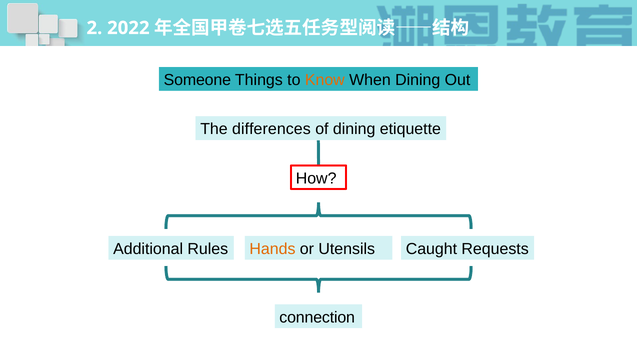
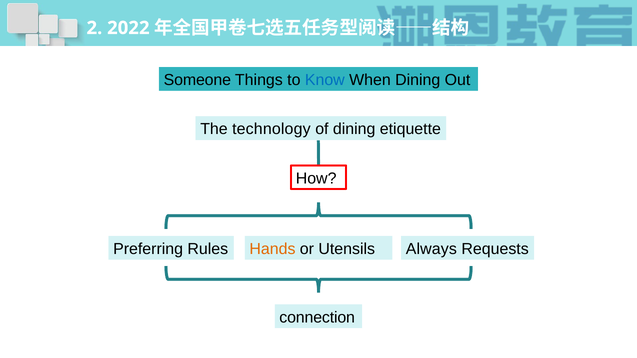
Know colour: orange -> blue (325, 80)
differences: differences -> technology (271, 129)
Additional: Additional -> Preferring (148, 249)
Caught: Caught -> Always (431, 249)
